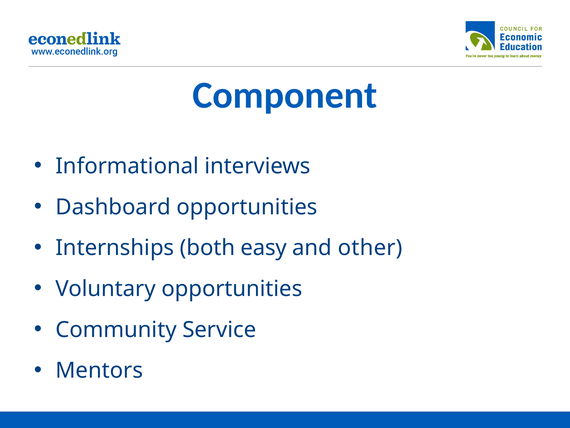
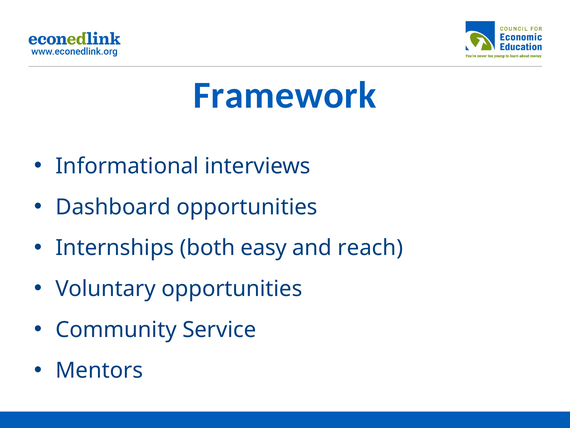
Component: Component -> Framework (285, 95)
other: other -> reach (370, 248)
